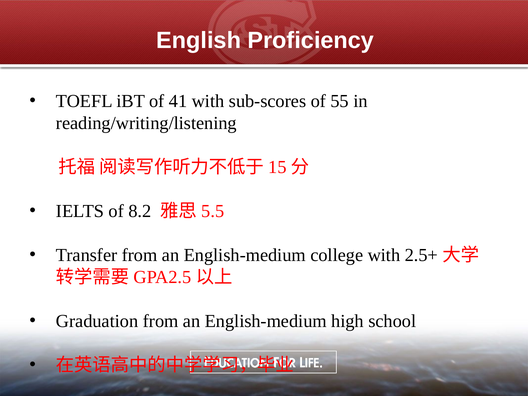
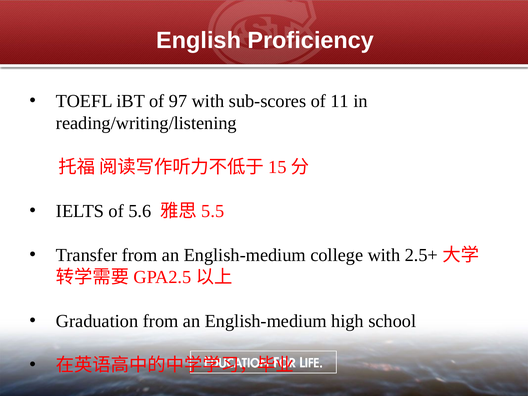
41: 41 -> 97 (178, 101)
55: 55 -> 11 (340, 101)
8.2: 8.2 -> 5.6 (140, 211)
